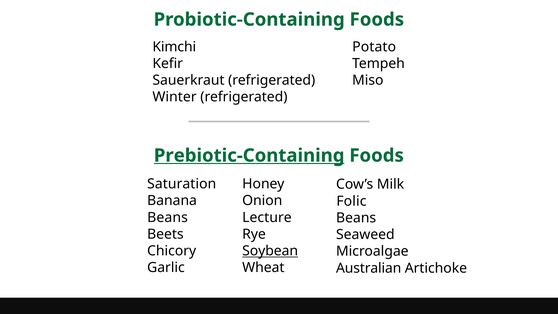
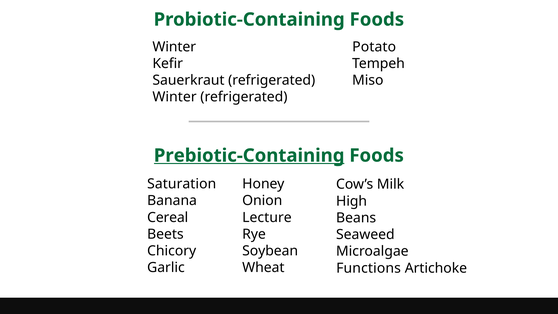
Kimchi: Kimchi -> Winter (174, 47)
Folic: Folic -> High (352, 201)
Beans: Beans -> Cereal (168, 217)
Soybean underline: present -> none (270, 251)
Australian: Australian -> Functions (369, 268)
